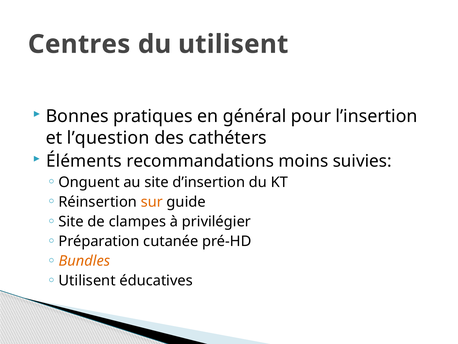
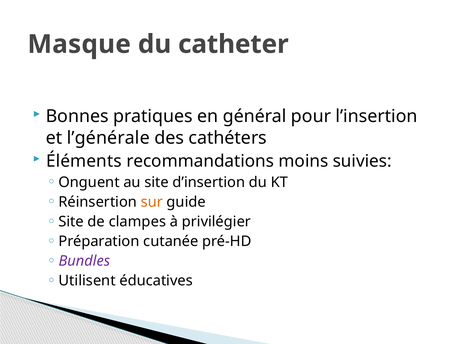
Centres: Centres -> Masque (79, 44)
du utilisent: utilisent -> catheter (233, 44)
l’question: l’question -> l’générale (108, 138)
Bundles colour: orange -> purple (84, 261)
